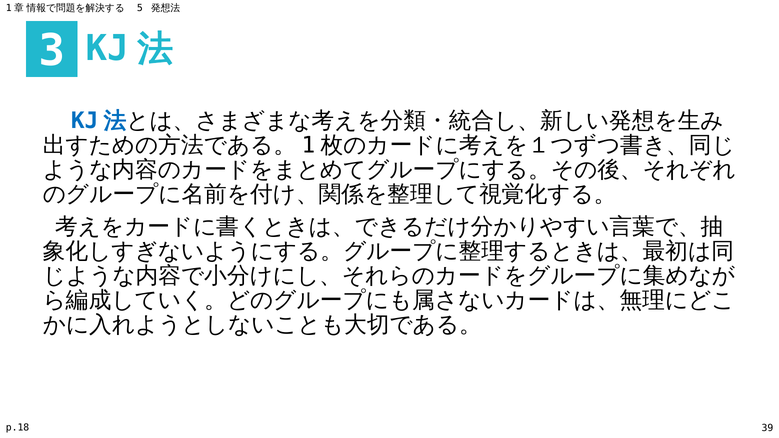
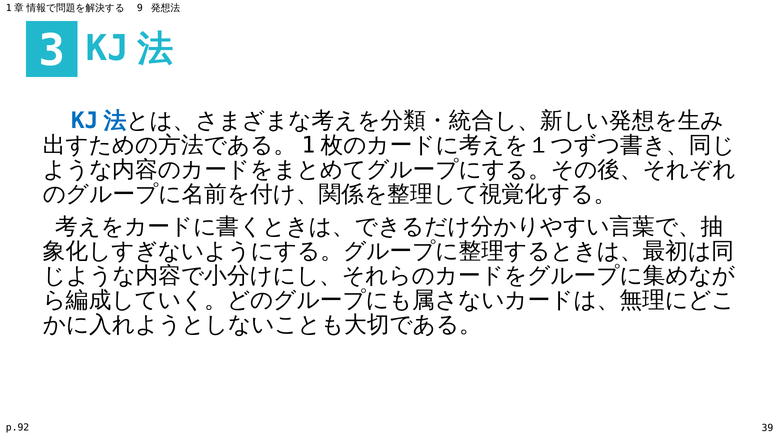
5: 5 -> 9 (140, 8)
p.18: p.18 -> p.92 (18, 428)
